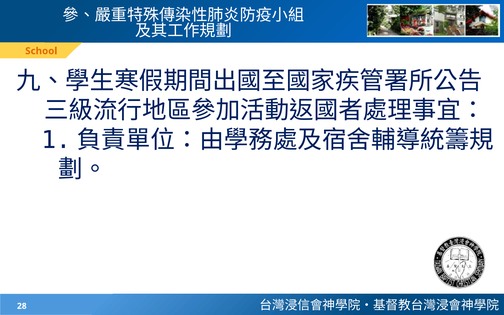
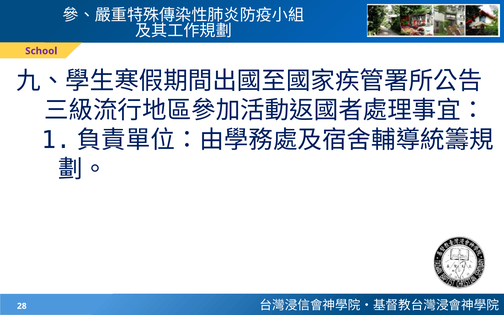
School colour: orange -> purple (41, 51)
